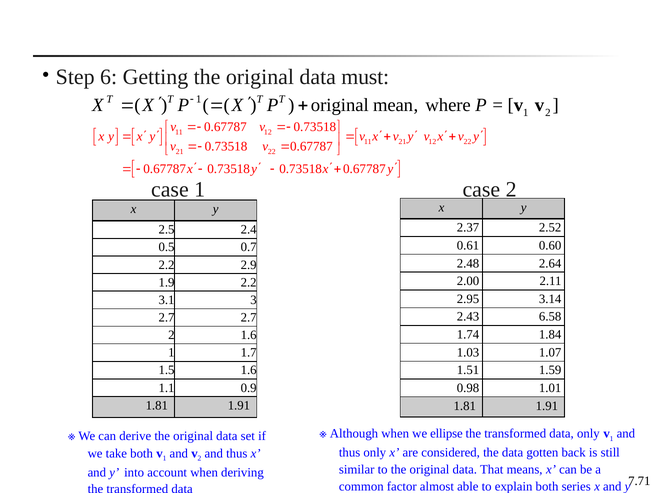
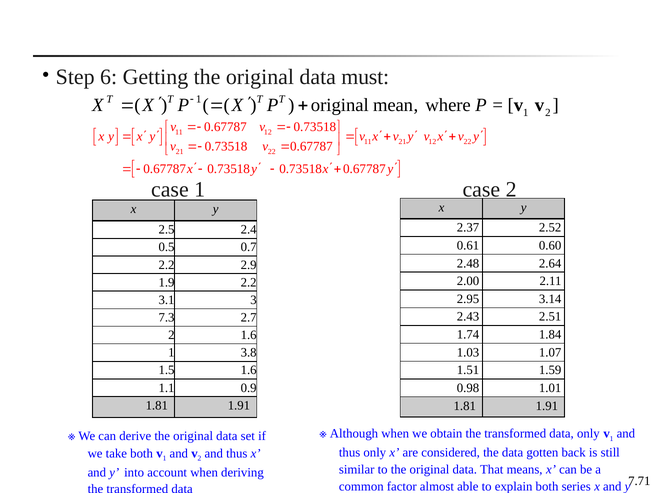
6.58: 6.58 -> 2.51 (550, 317)
2.7: 2.7 -> 7.3 (167, 317)
1.7: 1.7 -> 3.8 (249, 353)
ellipse: ellipse -> obtain (446, 434)
